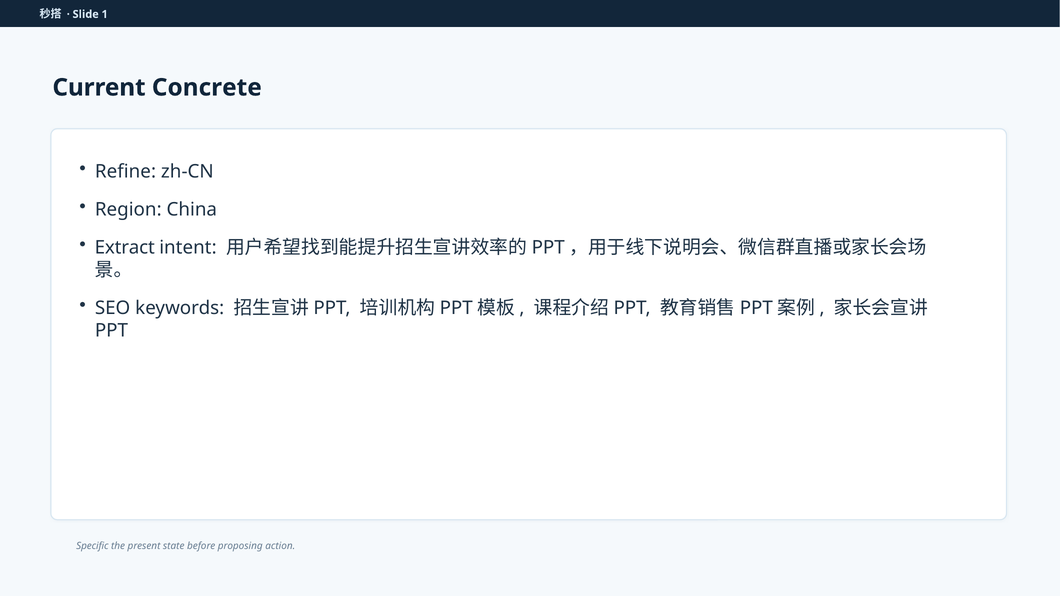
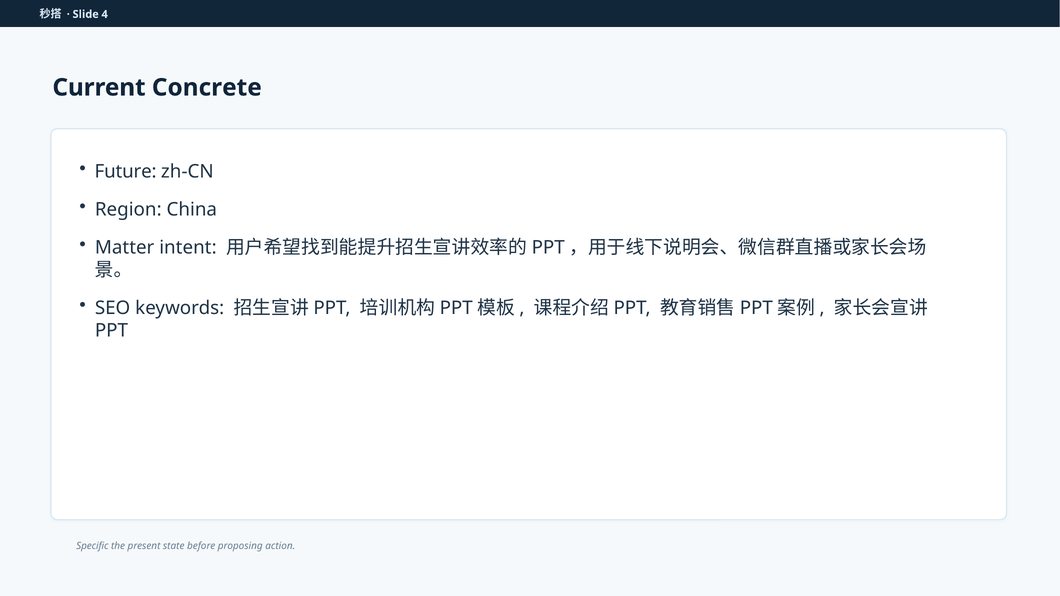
1: 1 -> 4 (105, 14)
Refine: Refine -> Future (126, 172)
Extract: Extract -> Matter (125, 248)
